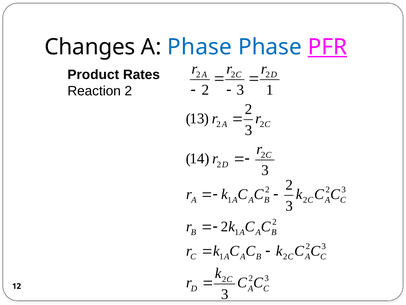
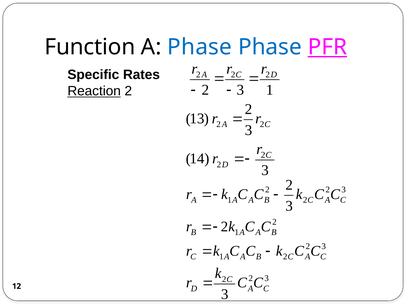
Changes: Changes -> Function (90, 47)
Product: Product -> Specific (93, 75)
Reaction underline: none -> present (94, 91)
